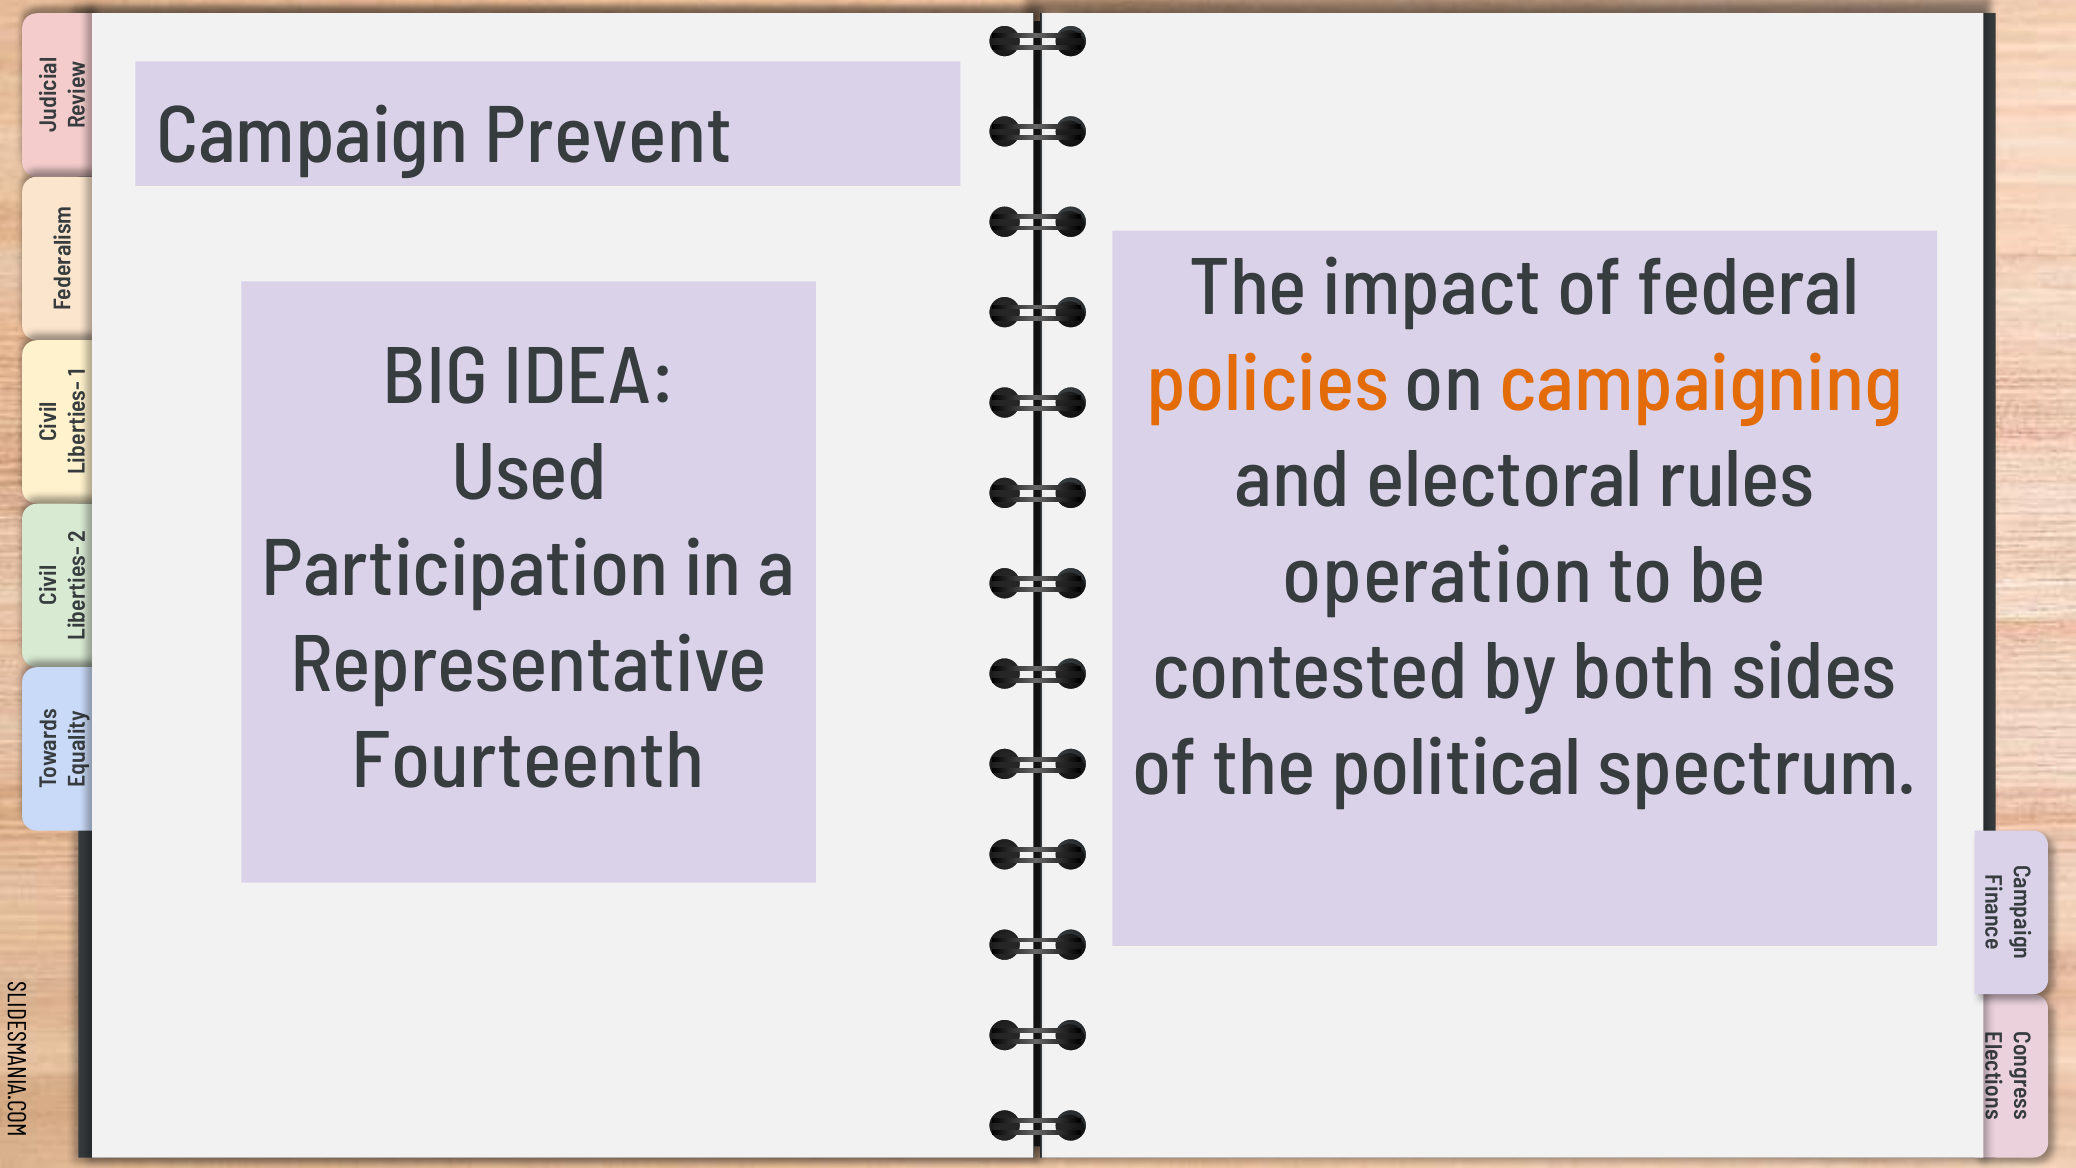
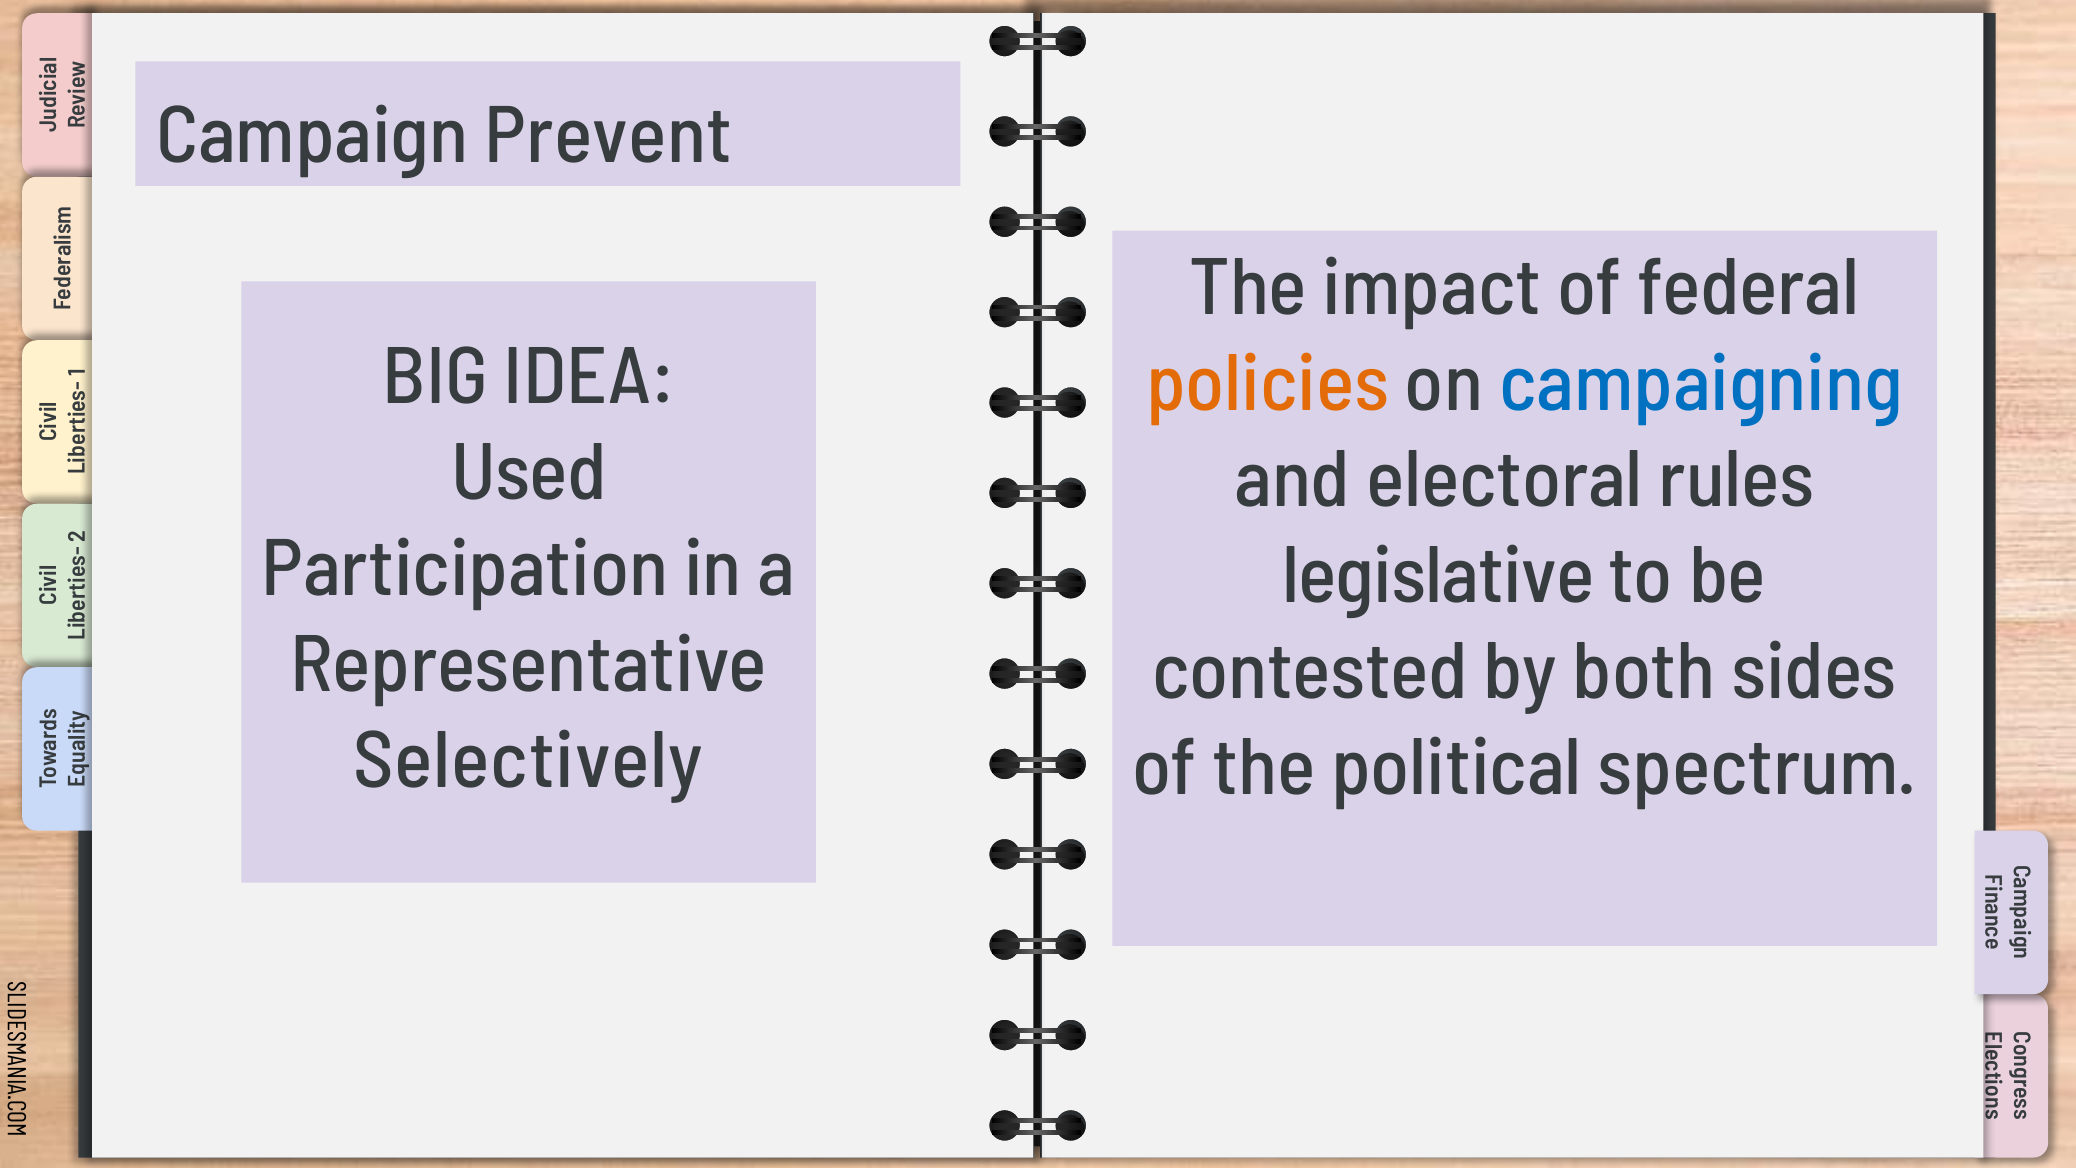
campaigning colour: orange -> blue (1701, 384)
operation: operation -> legislative (1438, 576)
Fourteenth: Fourteenth -> Selectively (528, 761)
